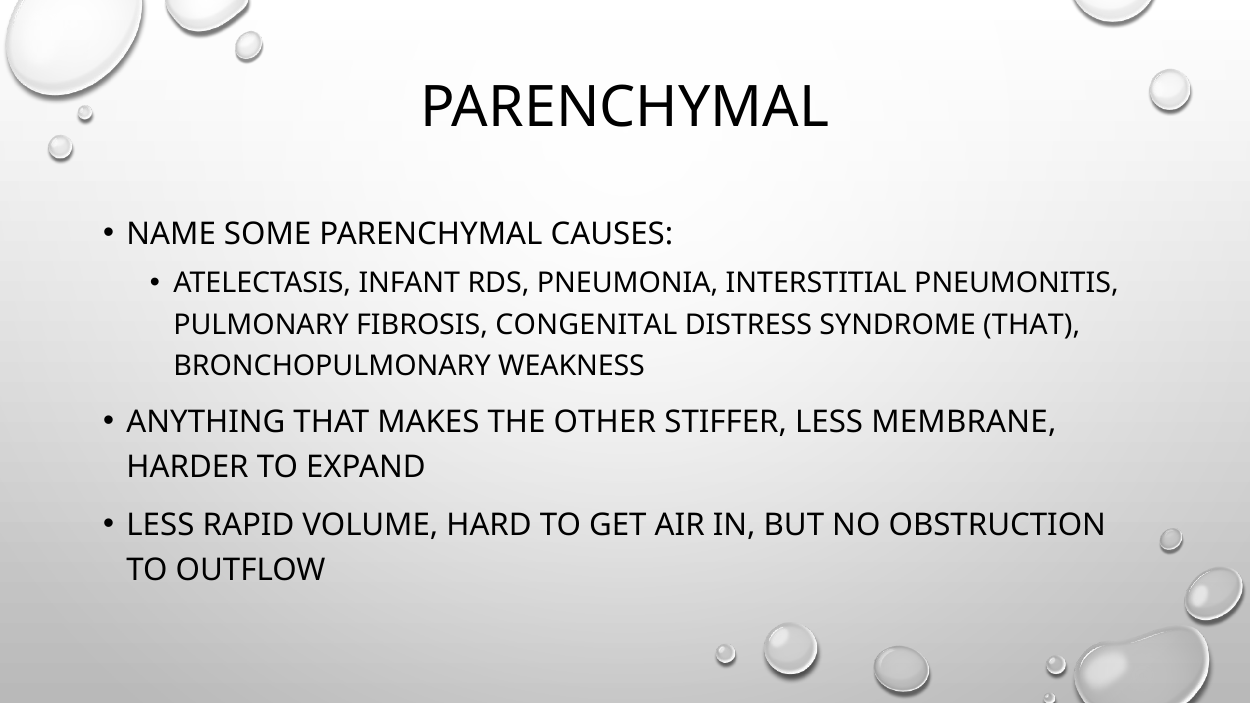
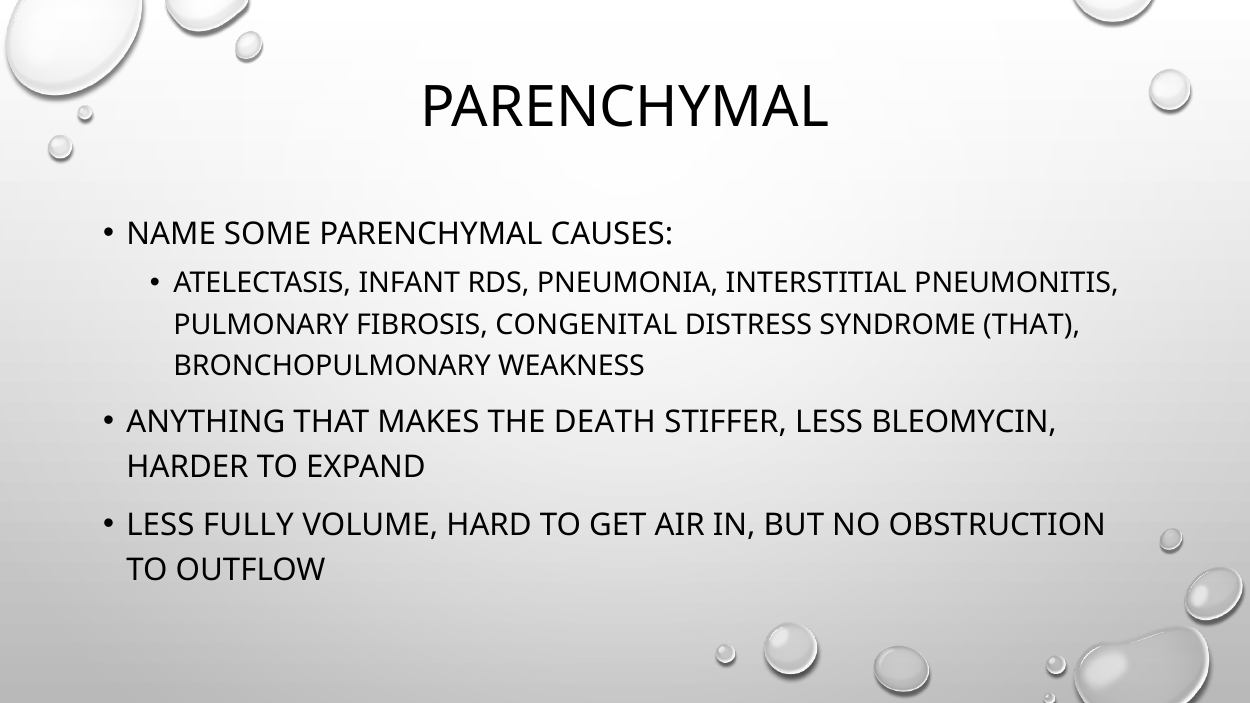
OTHER: OTHER -> DEATH (605, 422)
MEMBRANE: MEMBRANE -> BLEOMYCIN (964, 422)
RAPID: RAPID -> FULLY (248, 525)
